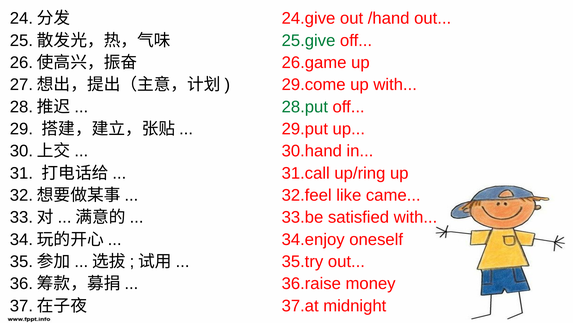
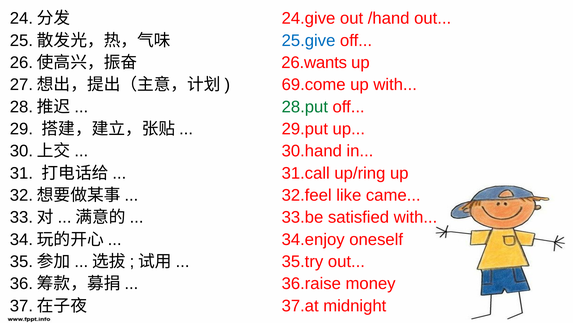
25.give colour: green -> blue (308, 40)
26.game: 26.game -> 26.wants (314, 63)
29.come: 29.come -> 69.come (314, 85)
